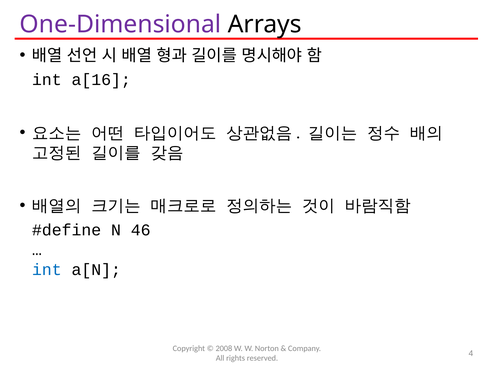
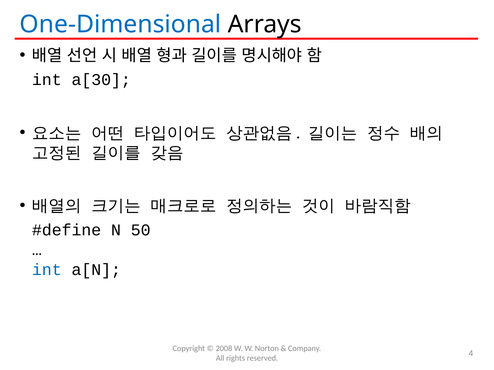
One-Dimensional colour: purple -> blue (120, 25)
a[16: a[16 -> a[30 (101, 80)
46: 46 -> 50 (141, 230)
